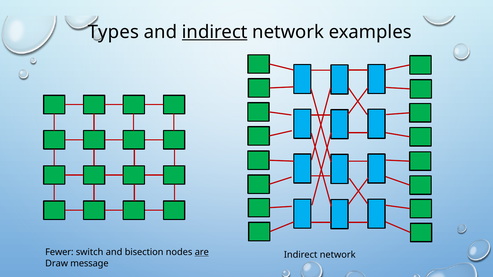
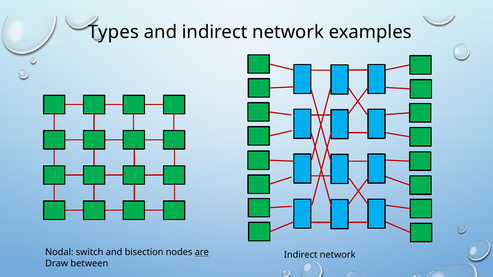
indirect underline: present -> none (215, 32)
Fewer: Fewer -> Nodal (59, 253)
message: message -> between (89, 264)
